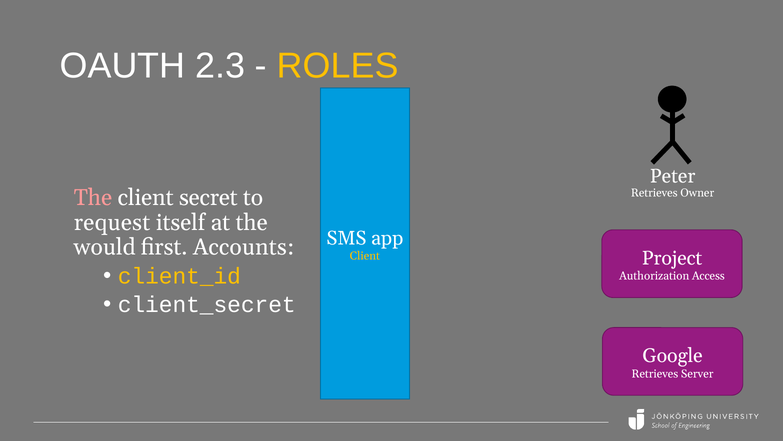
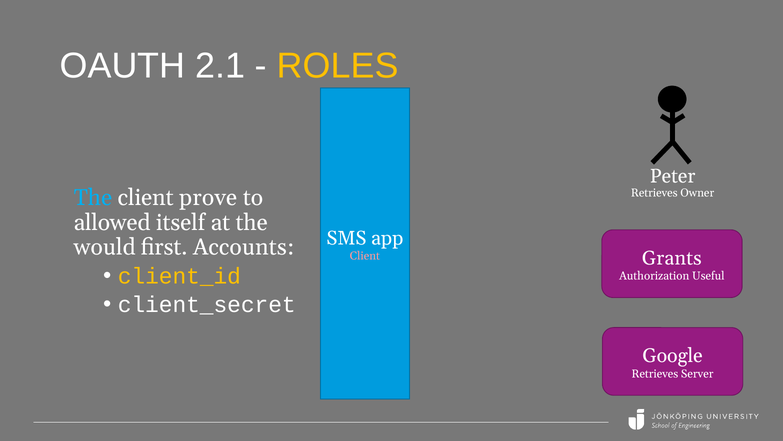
2.3: 2.3 -> 2.1 (220, 66)
The colour: pink -> light blue (93, 198)
secret: secret -> prove (208, 198)
request: request -> allowed (112, 222)
Project: Project -> Grants (672, 258)
Client colour: yellow -> pink (365, 256)
Access: Access -> Useful (708, 276)
